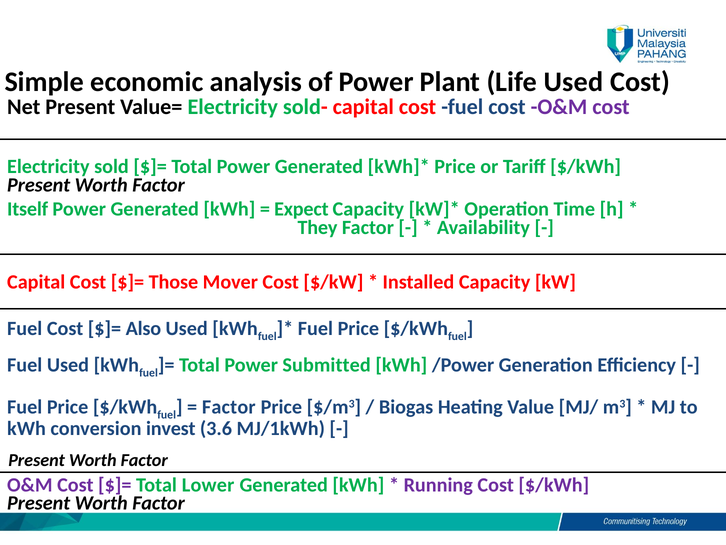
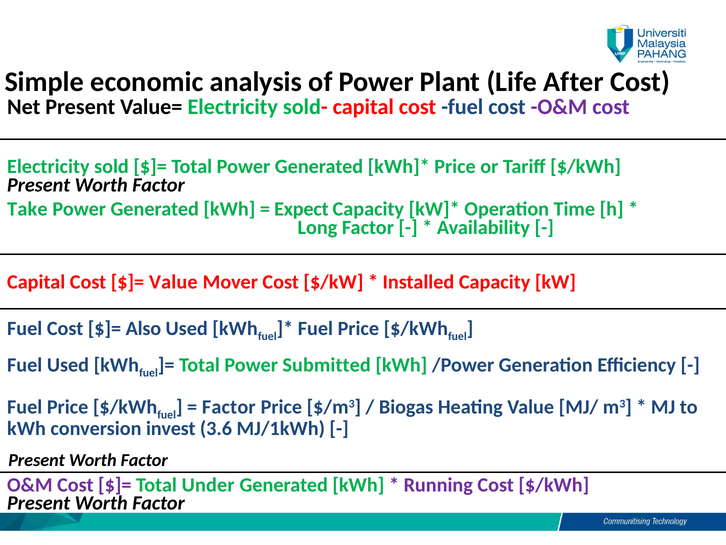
Life Used: Used -> After (574, 82)
Itself: Itself -> Take (27, 209)
They: They -> Long (317, 227)
Those: Those -> Value (173, 282)
Lower: Lower -> Under (208, 484)
